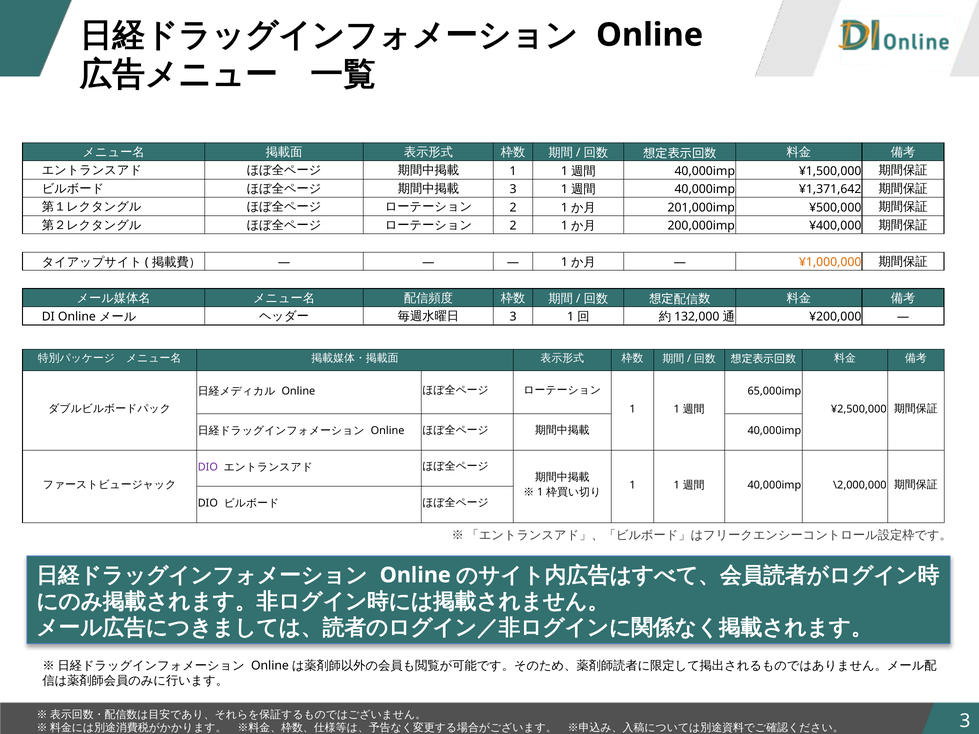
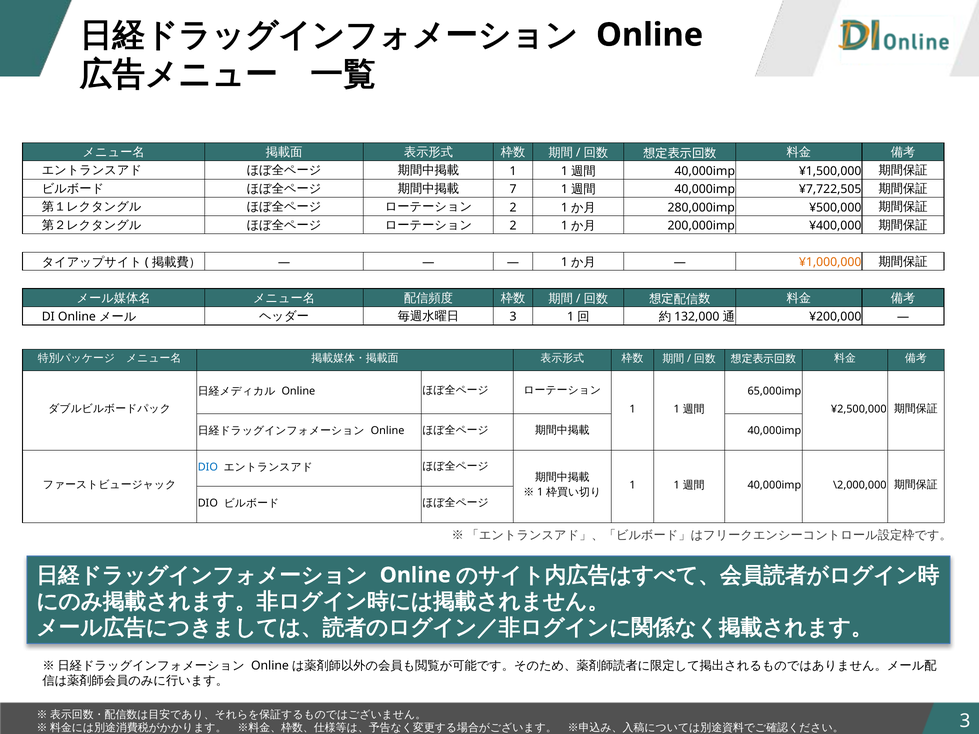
3: 3 -> 7 (513, 189)
¥1,371,642: ¥1,371,642 -> ¥7,722,505 (830, 189)
201,000imp: 201,000imp -> 280,000imp (701, 208)
DIO colour: purple -> blue (208, 467)
